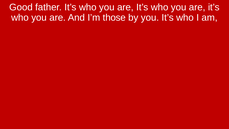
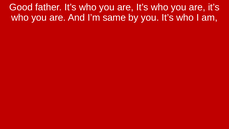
those: those -> same (114, 18)
